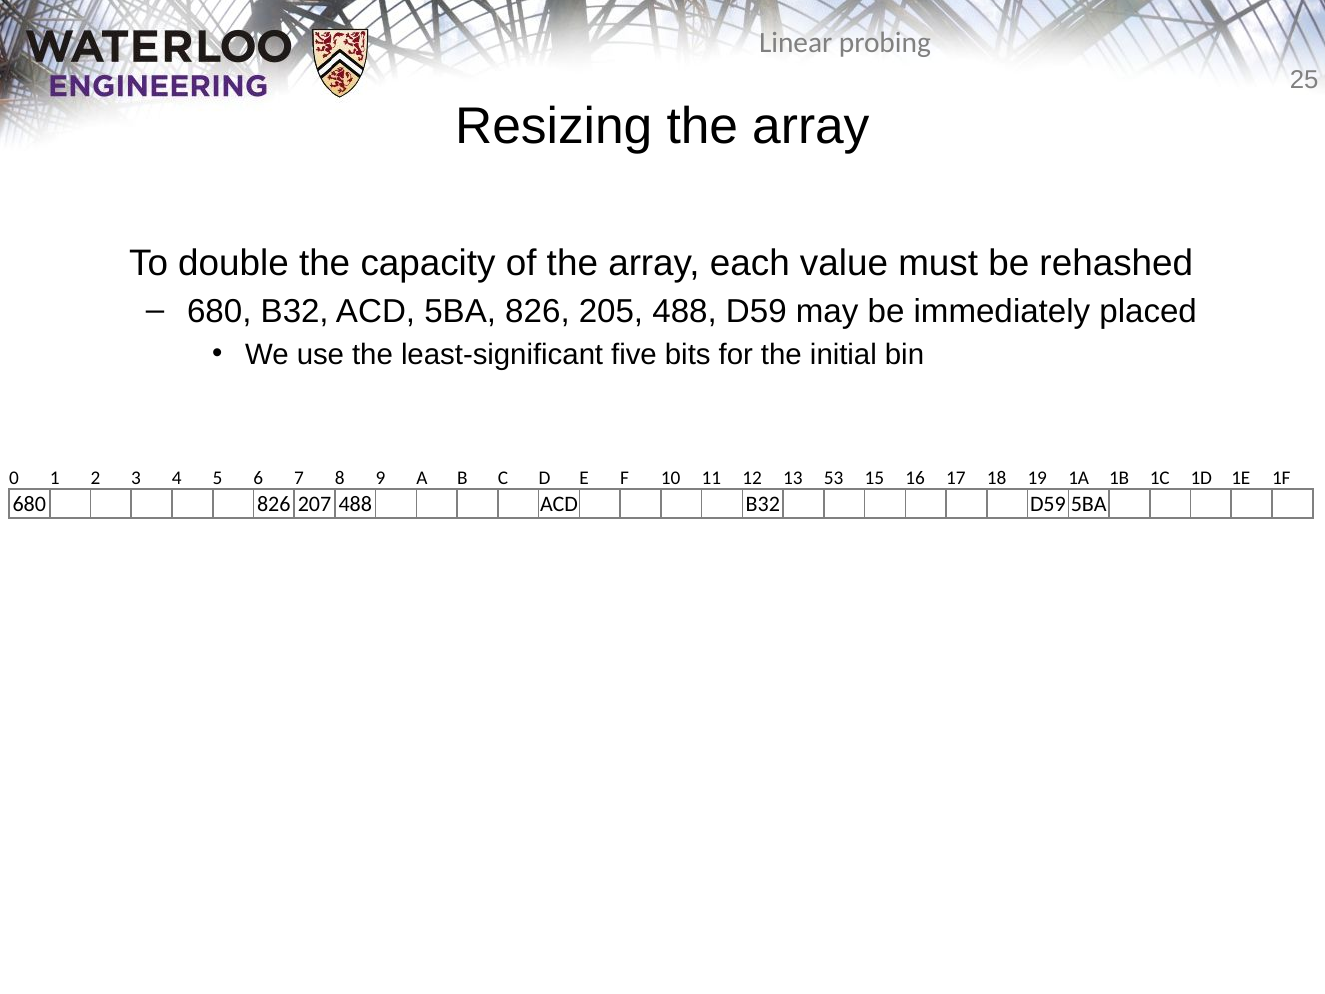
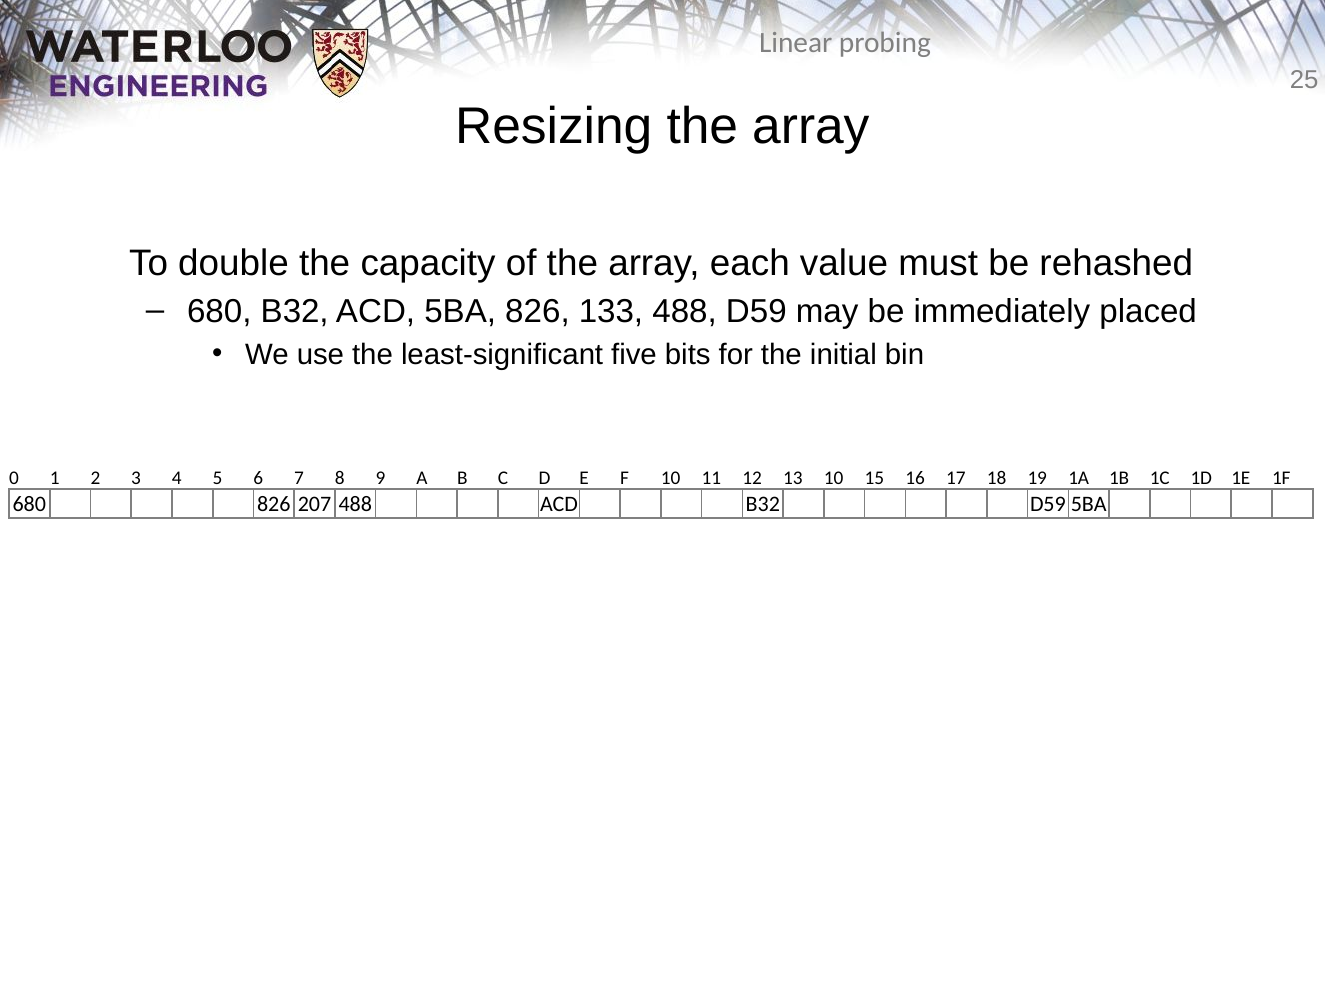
205: 205 -> 133 (611, 312)
13 53: 53 -> 10 (834, 478)
